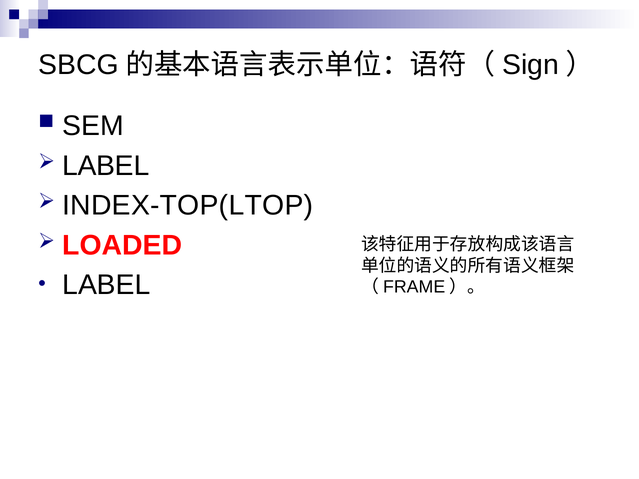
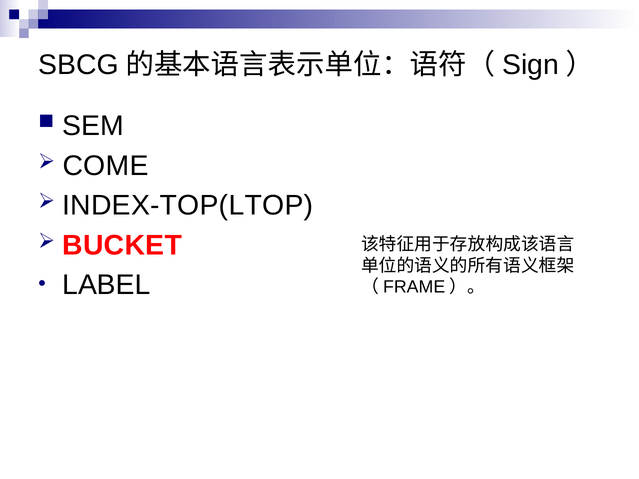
LABEL: LABEL -> COME (106, 166)
LOADED: LOADED -> BUCKET (122, 245)
